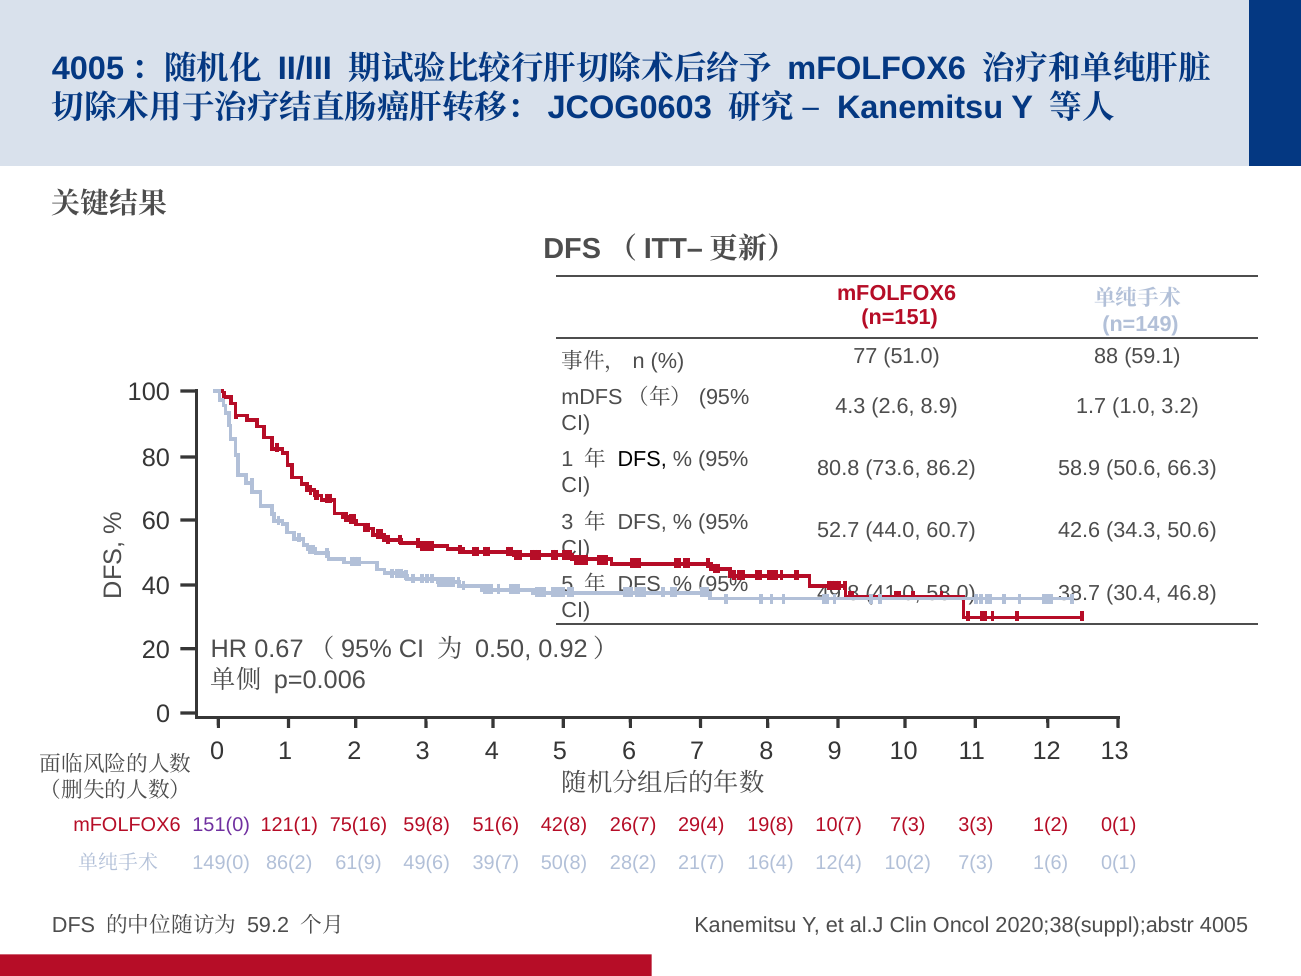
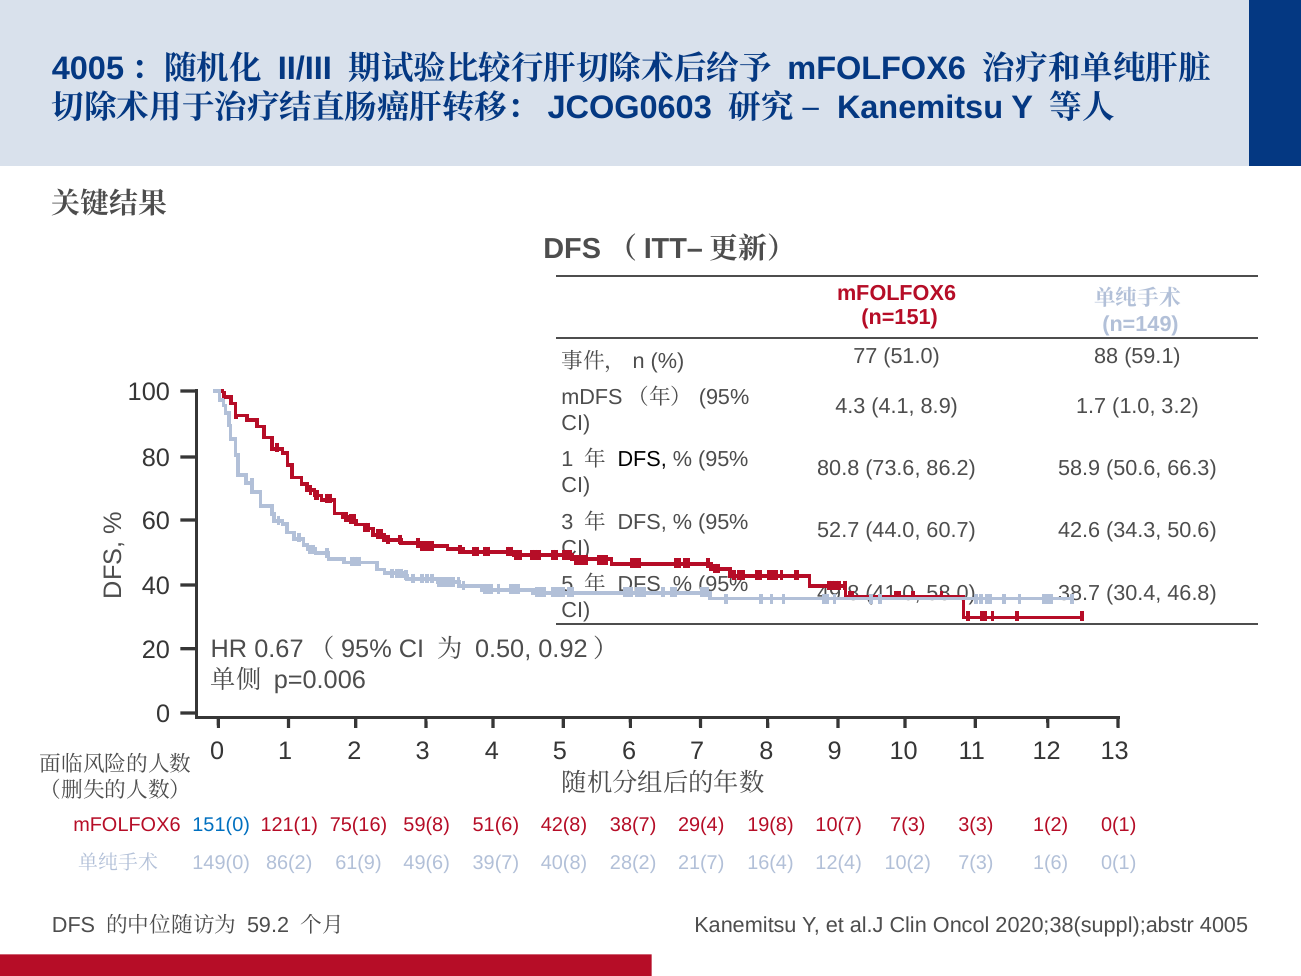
2.6: 2.6 -> 4.1 (893, 406)
151(0 colour: purple -> blue (221, 825)
26(7: 26(7 -> 38(7 (633, 825)
50(8: 50(8 -> 40(8 (564, 863)
